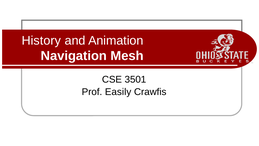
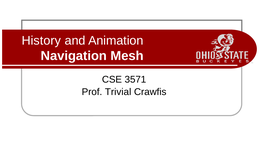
3501: 3501 -> 3571 (135, 79)
Easily: Easily -> Trivial (118, 92)
